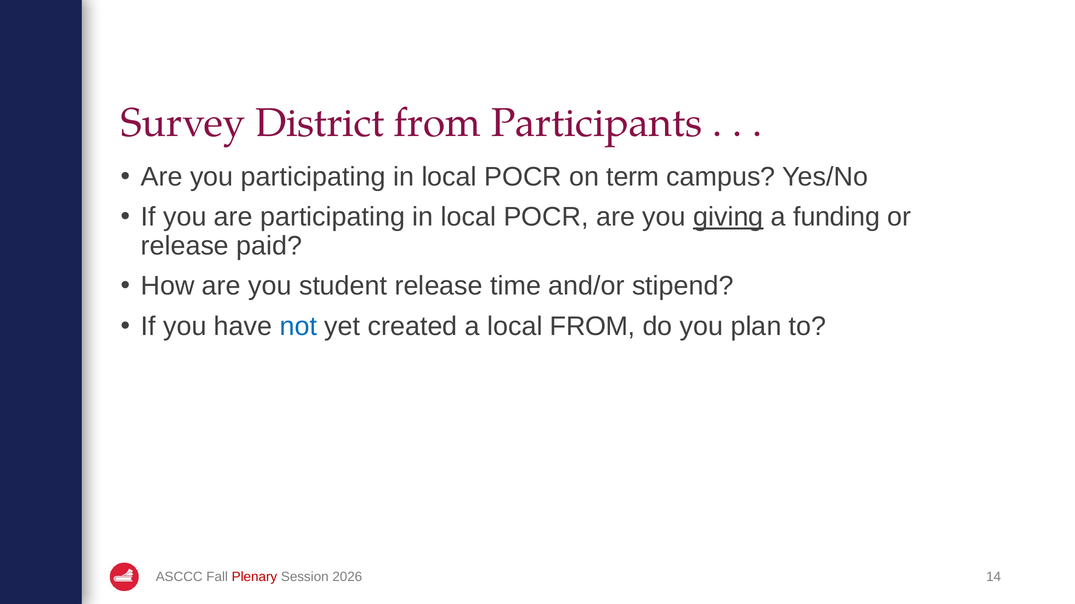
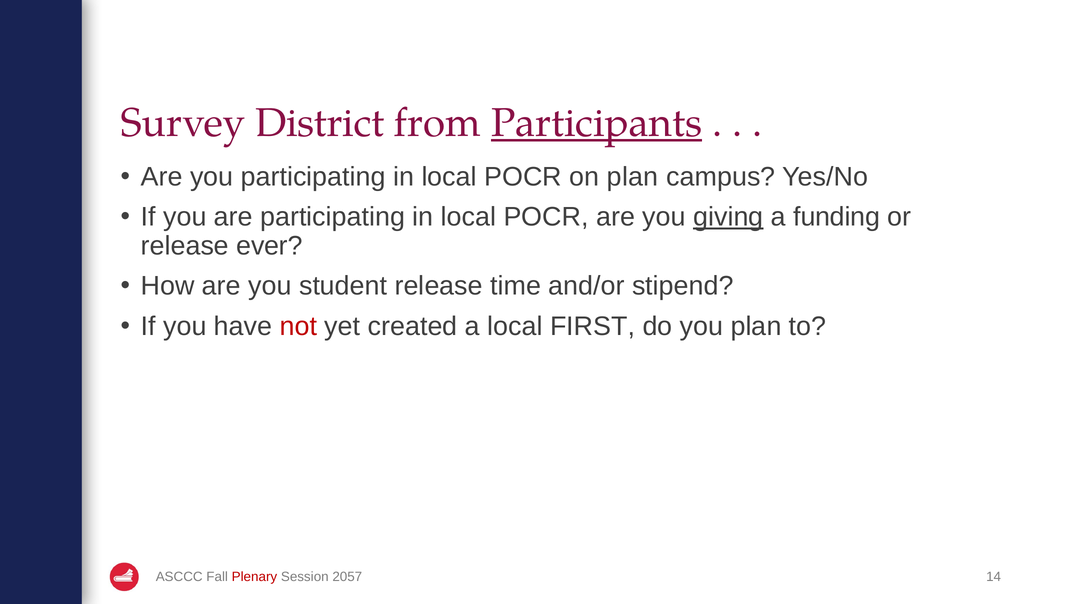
Participants underline: none -> present (597, 123)
on term: term -> plan (633, 177)
paid: paid -> ever (269, 246)
not colour: blue -> red (298, 327)
local FROM: FROM -> FIRST (593, 327)
2026: 2026 -> 2057 (347, 577)
